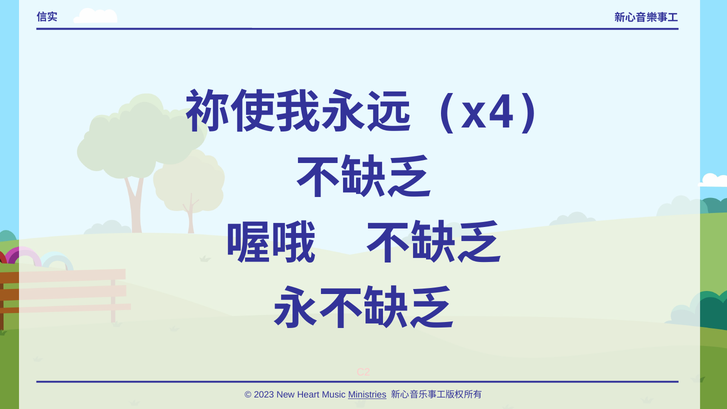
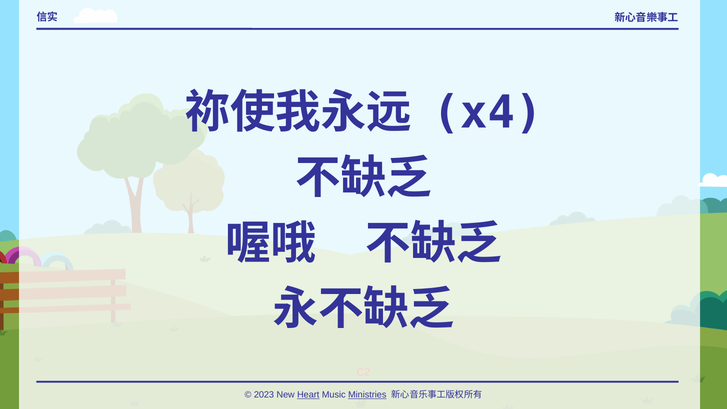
Heart underline: none -> present (308, 395)
